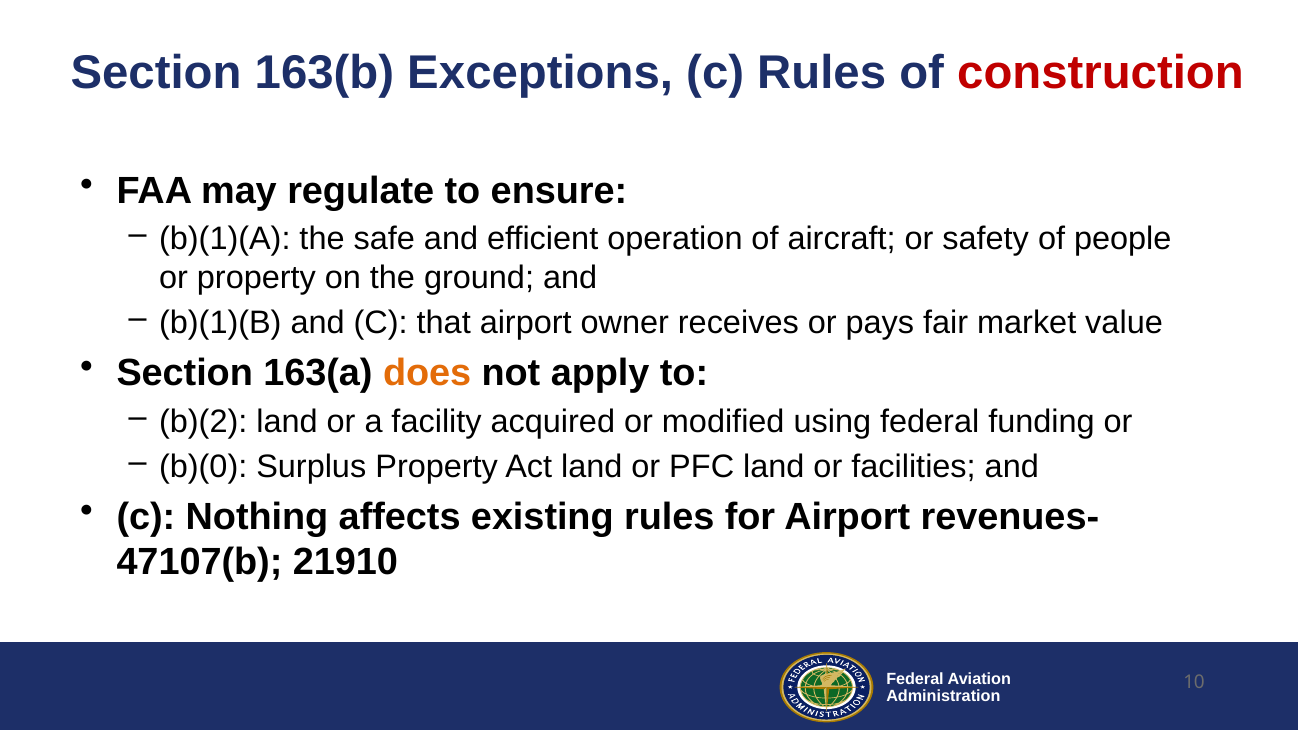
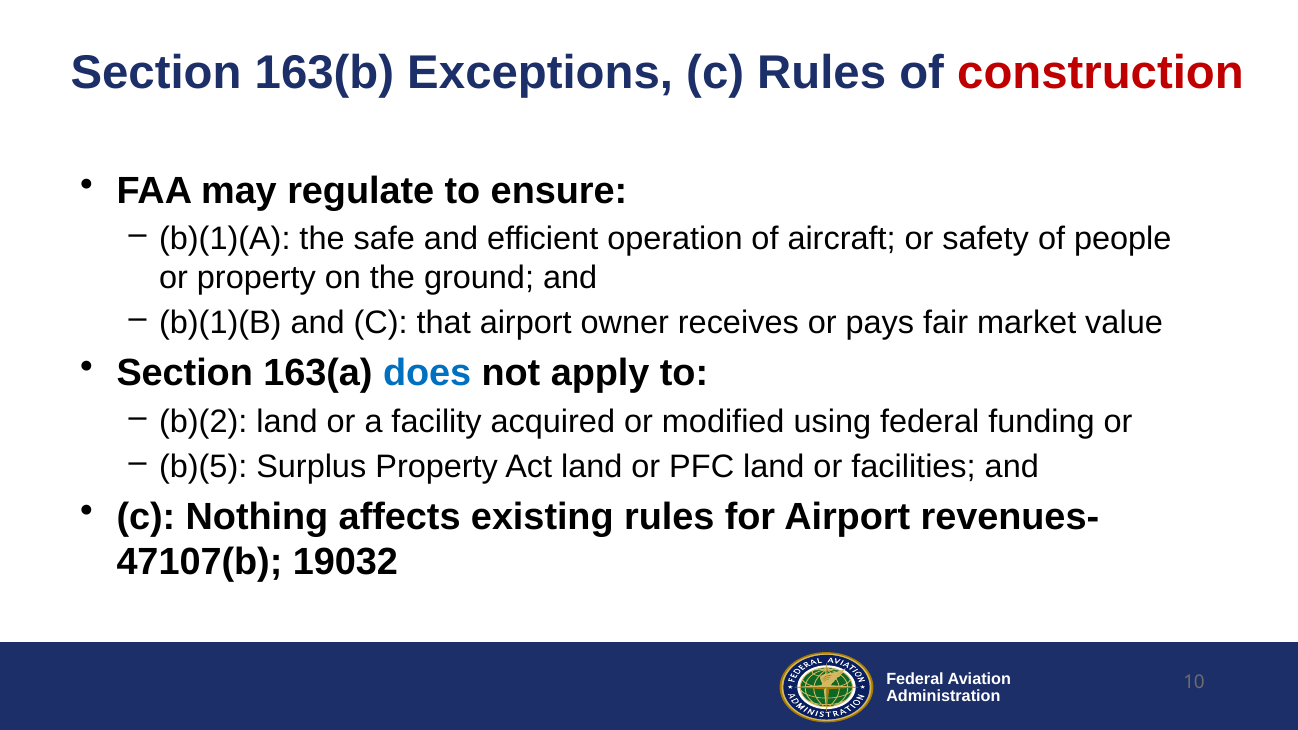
does colour: orange -> blue (427, 373)
b)(0: b)(0 -> b)(5 (203, 467)
21910: 21910 -> 19032 (345, 563)
